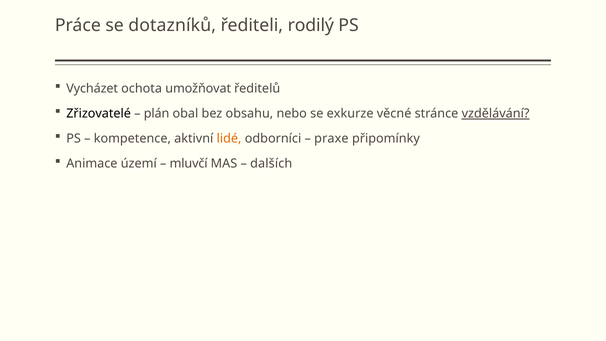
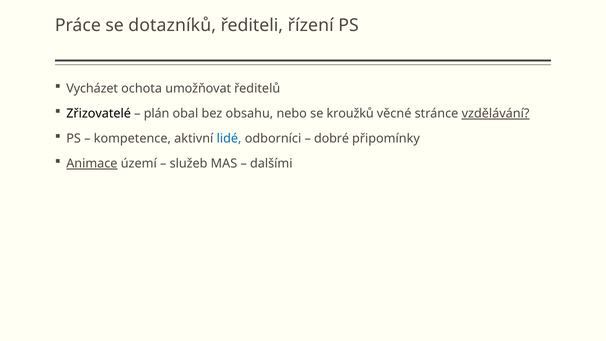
rodilý: rodilý -> řízení (311, 25)
exkurze: exkurze -> kroužků (350, 114)
lidé colour: orange -> blue (229, 139)
praxe: praxe -> dobré (332, 139)
Animace underline: none -> present (92, 164)
mluvčí: mluvčí -> služeb (189, 164)
dalších: dalších -> dalšími (271, 164)
